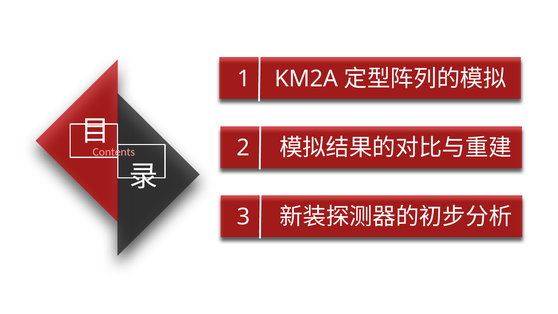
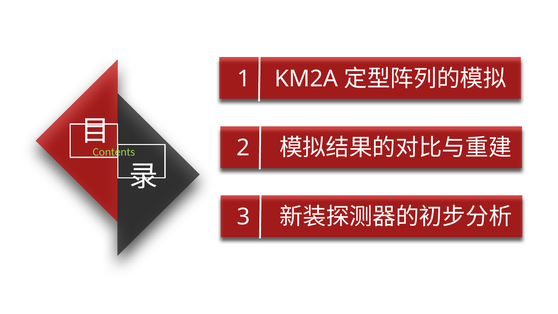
Contents colour: pink -> light green (114, 152)
